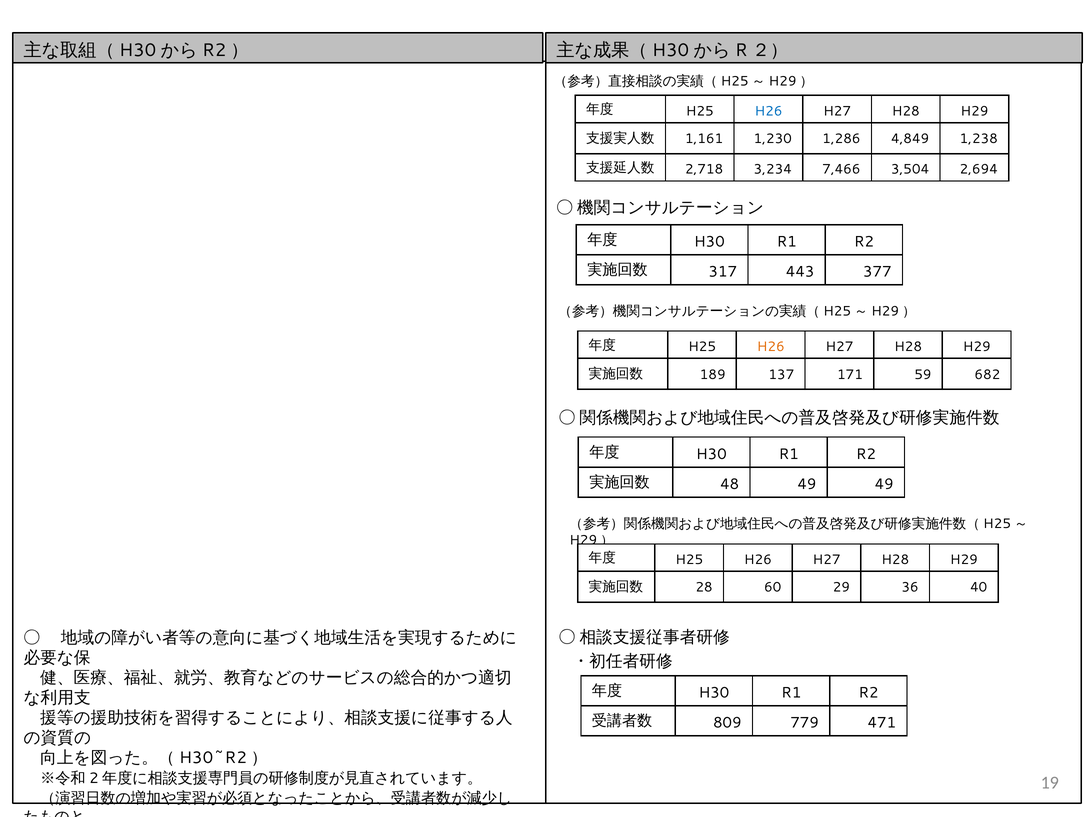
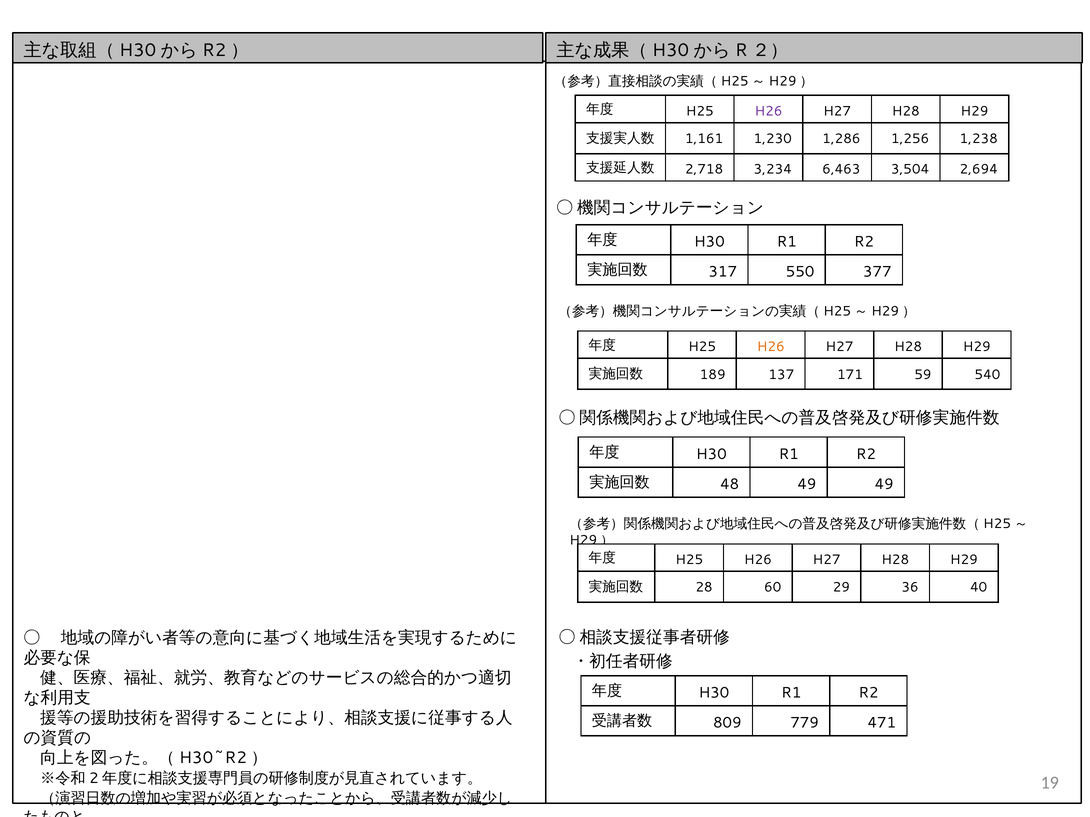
H26 colour: blue -> purple (768, 111)
4,849: 4,849 -> 1,256 (910, 139)
7,466: 7,466 -> 6,463 (841, 170)
443: 443 -> 550 (800, 272)
682: 682 -> 540 (987, 375)
